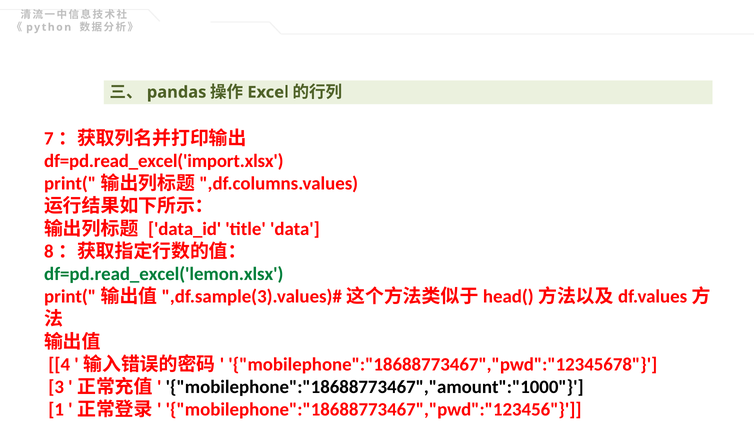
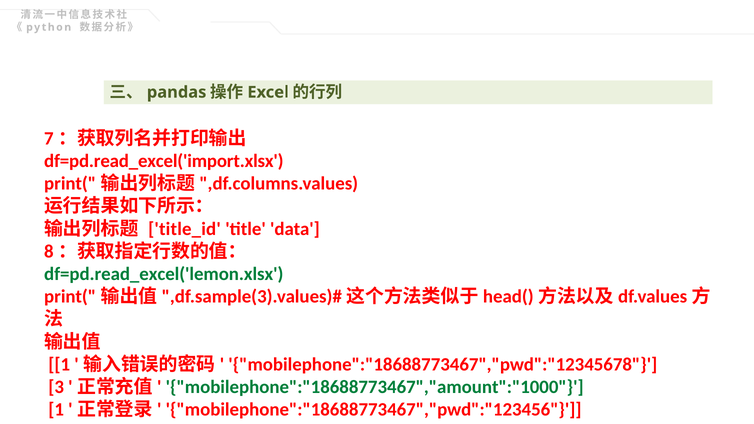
data_id: data_id -> title_id (184, 229)
4: 4 -> 1 (59, 365)
mobilephone":"18688773467","amount":"1000 colour: black -> green (375, 387)
